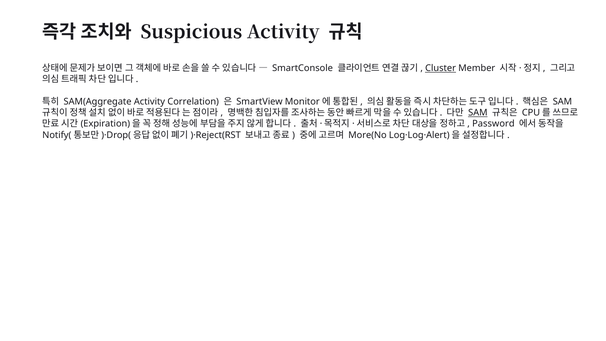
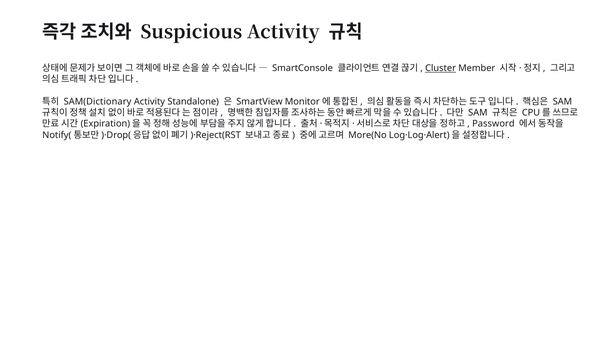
SAM(Aggregate: SAM(Aggregate -> SAM(Dictionary (98, 102)
Correlation: Correlation -> Standalone (193, 102)
SAM underline: present -> none (478, 113)
